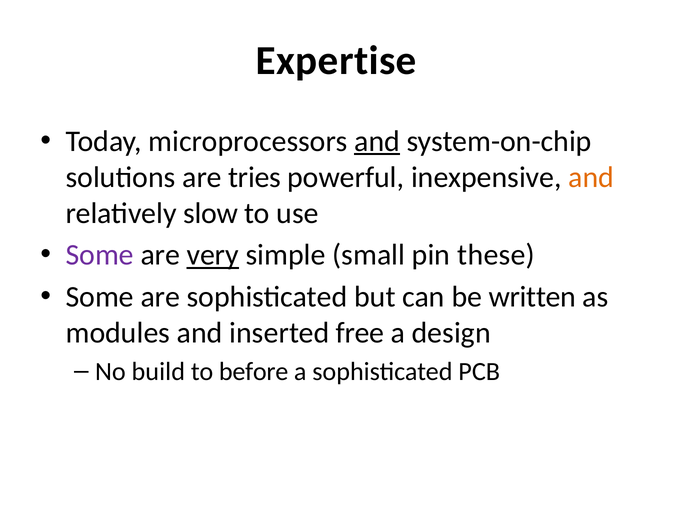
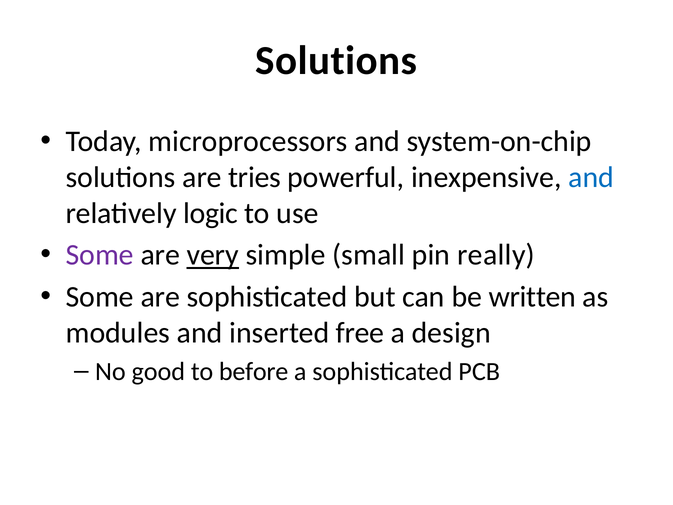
Expertise: Expertise -> Solutions (336, 61)
and underline: present -> none (377, 141)
and colour: orange -> blue (591, 177)
slow: slow -> logic (211, 213)
these: these -> really (496, 255)
build: build -> good (158, 371)
